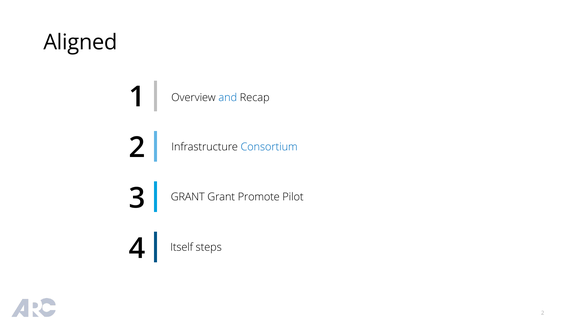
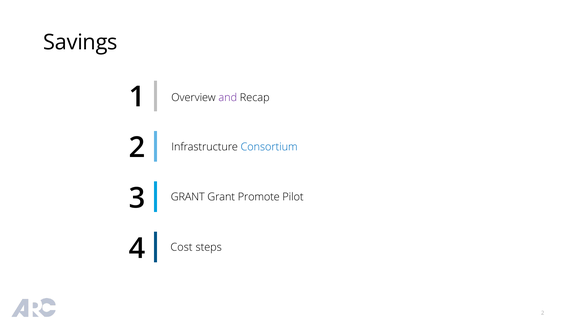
Aligned: Aligned -> Savings (80, 42)
and colour: blue -> purple (228, 97)
Itself: Itself -> Cost (182, 247)
